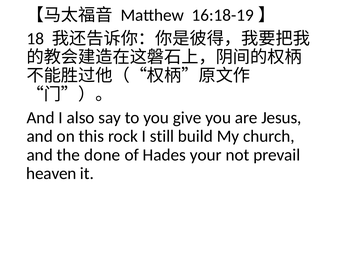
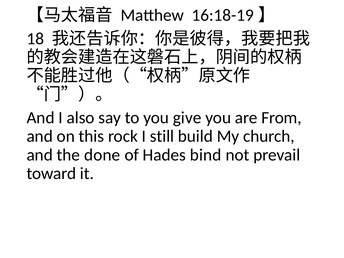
Jesus: Jesus -> From (281, 118)
your: your -> bind (206, 155)
heaven: heaven -> toward (51, 173)
